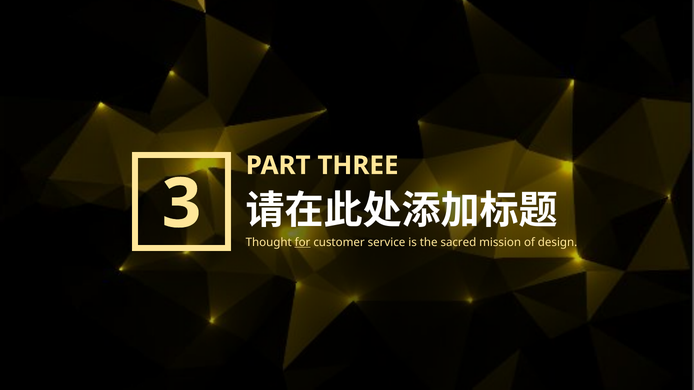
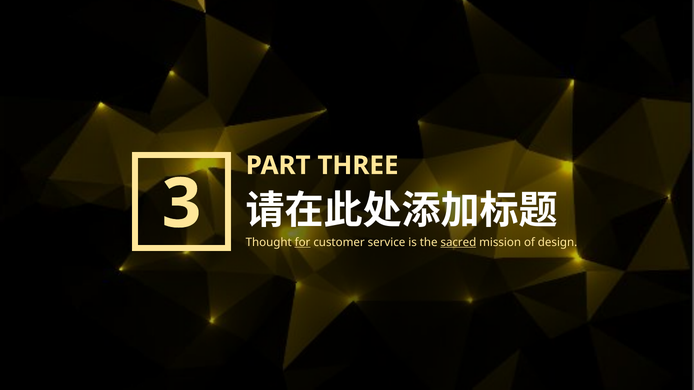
sacred underline: none -> present (458, 243)
